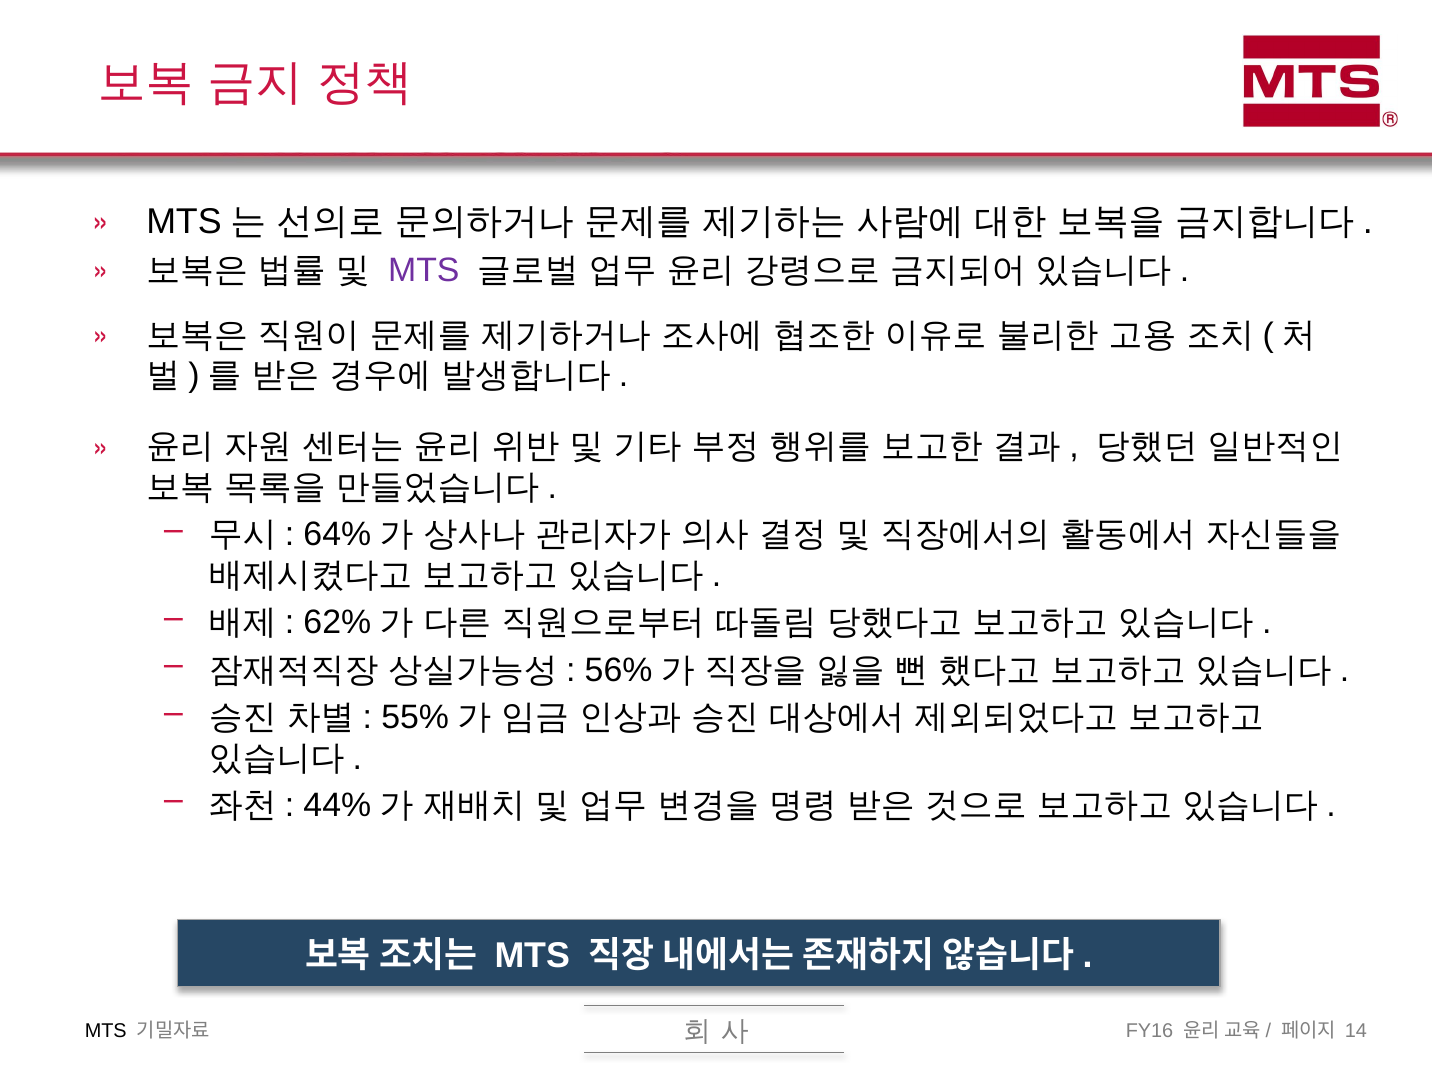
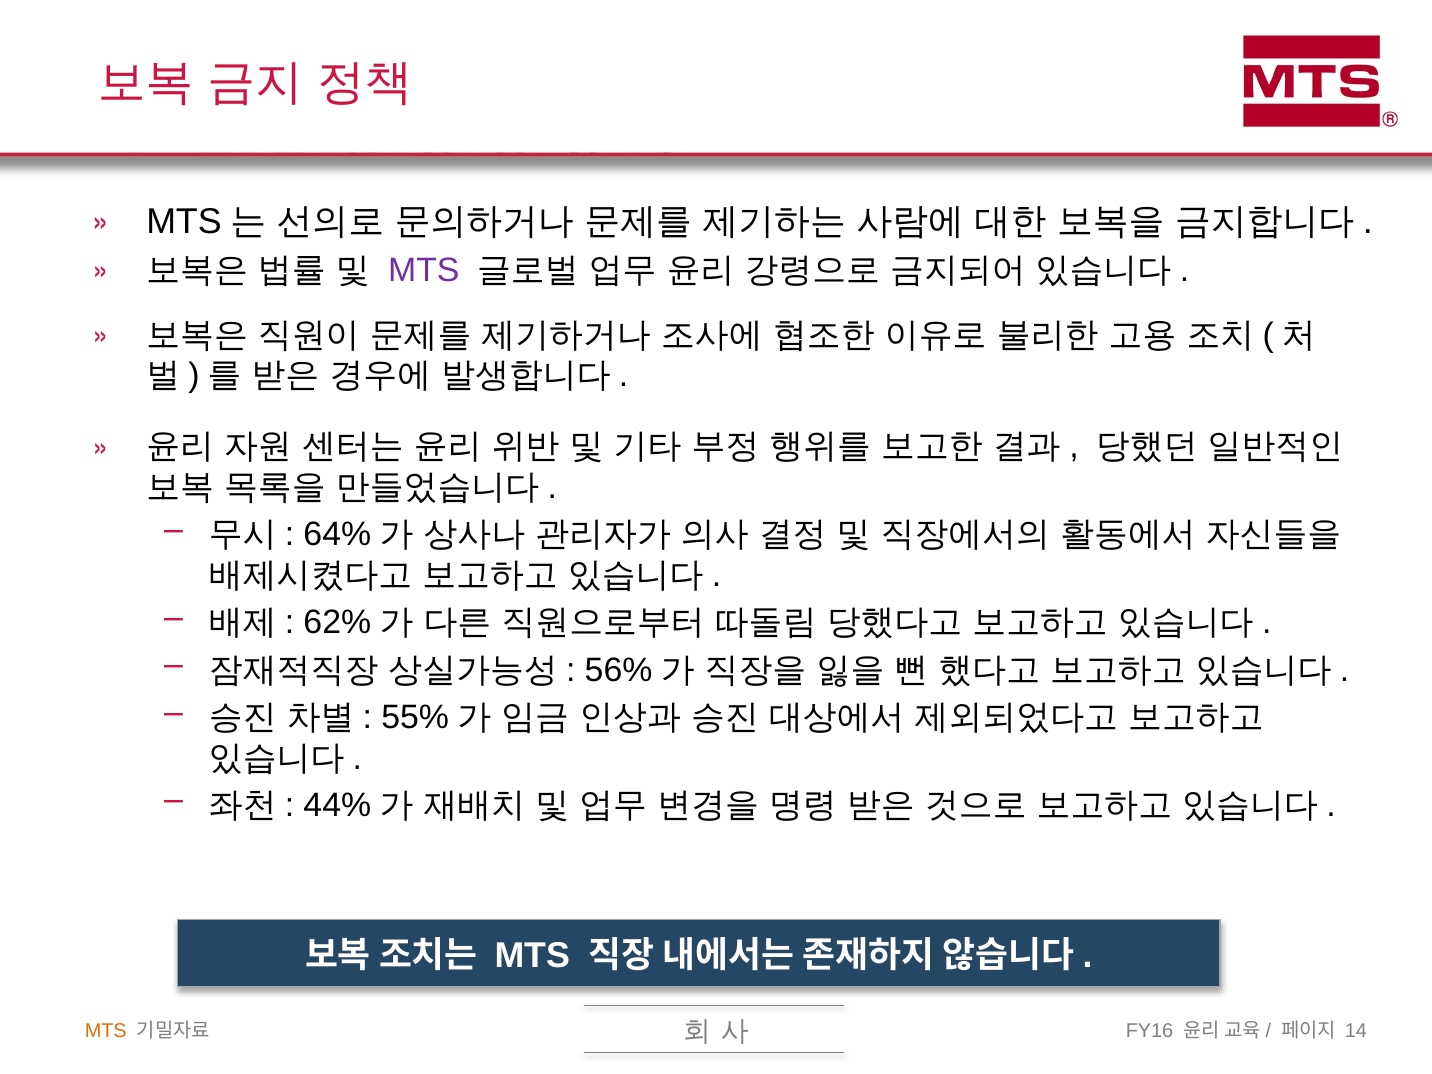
MTS colour: black -> orange (106, 1031)
